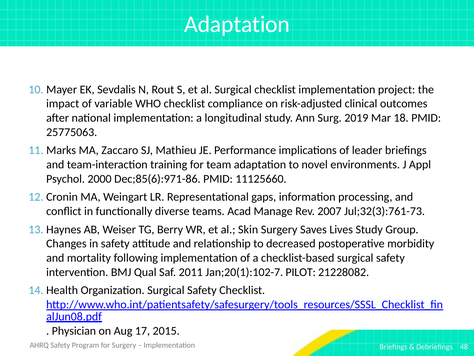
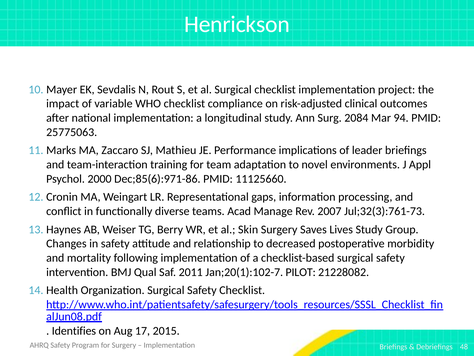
Adaptation: Adaptation -> Henrickson (237, 24)
2019: 2019 -> 2084 (356, 118)
18: 18 -> 94 (401, 118)
Physician: Physician -> Identifies (74, 331)
